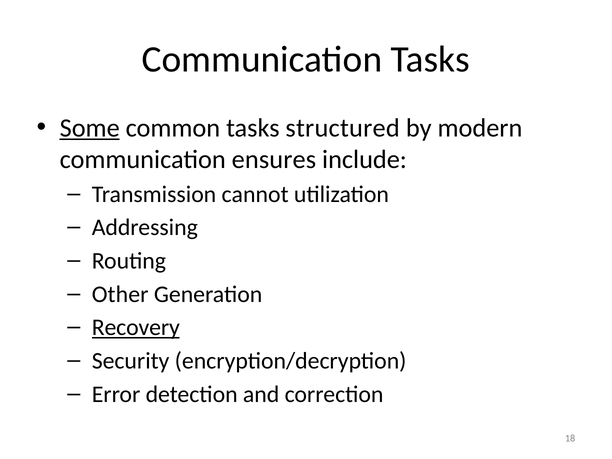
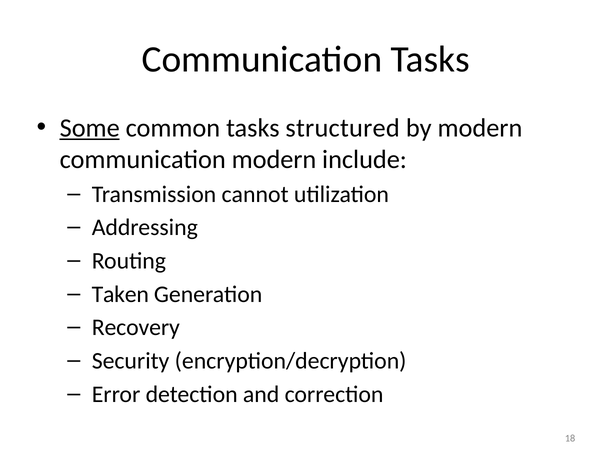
communication ensures: ensures -> modern (274, 159)
Other: Other -> Taken (120, 294)
Recovery underline: present -> none (136, 328)
